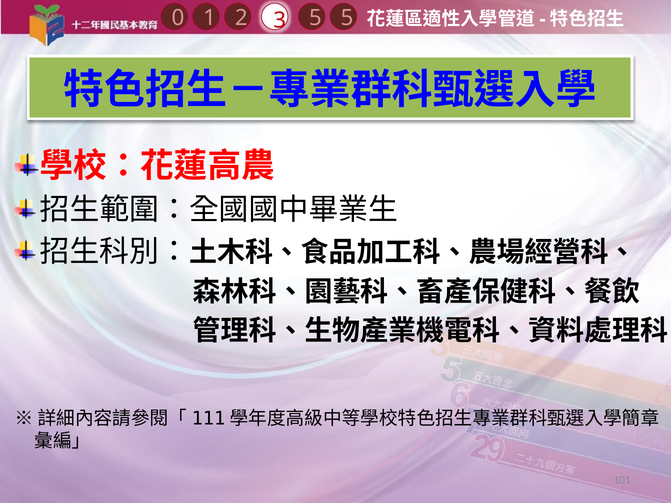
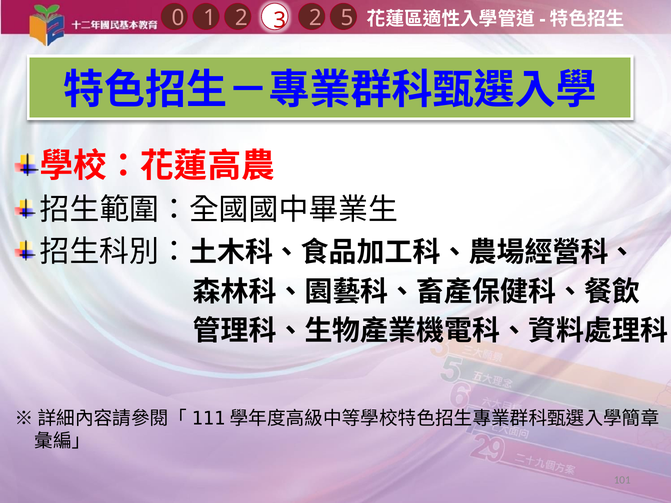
1 5: 5 -> 2 (315, 18)
